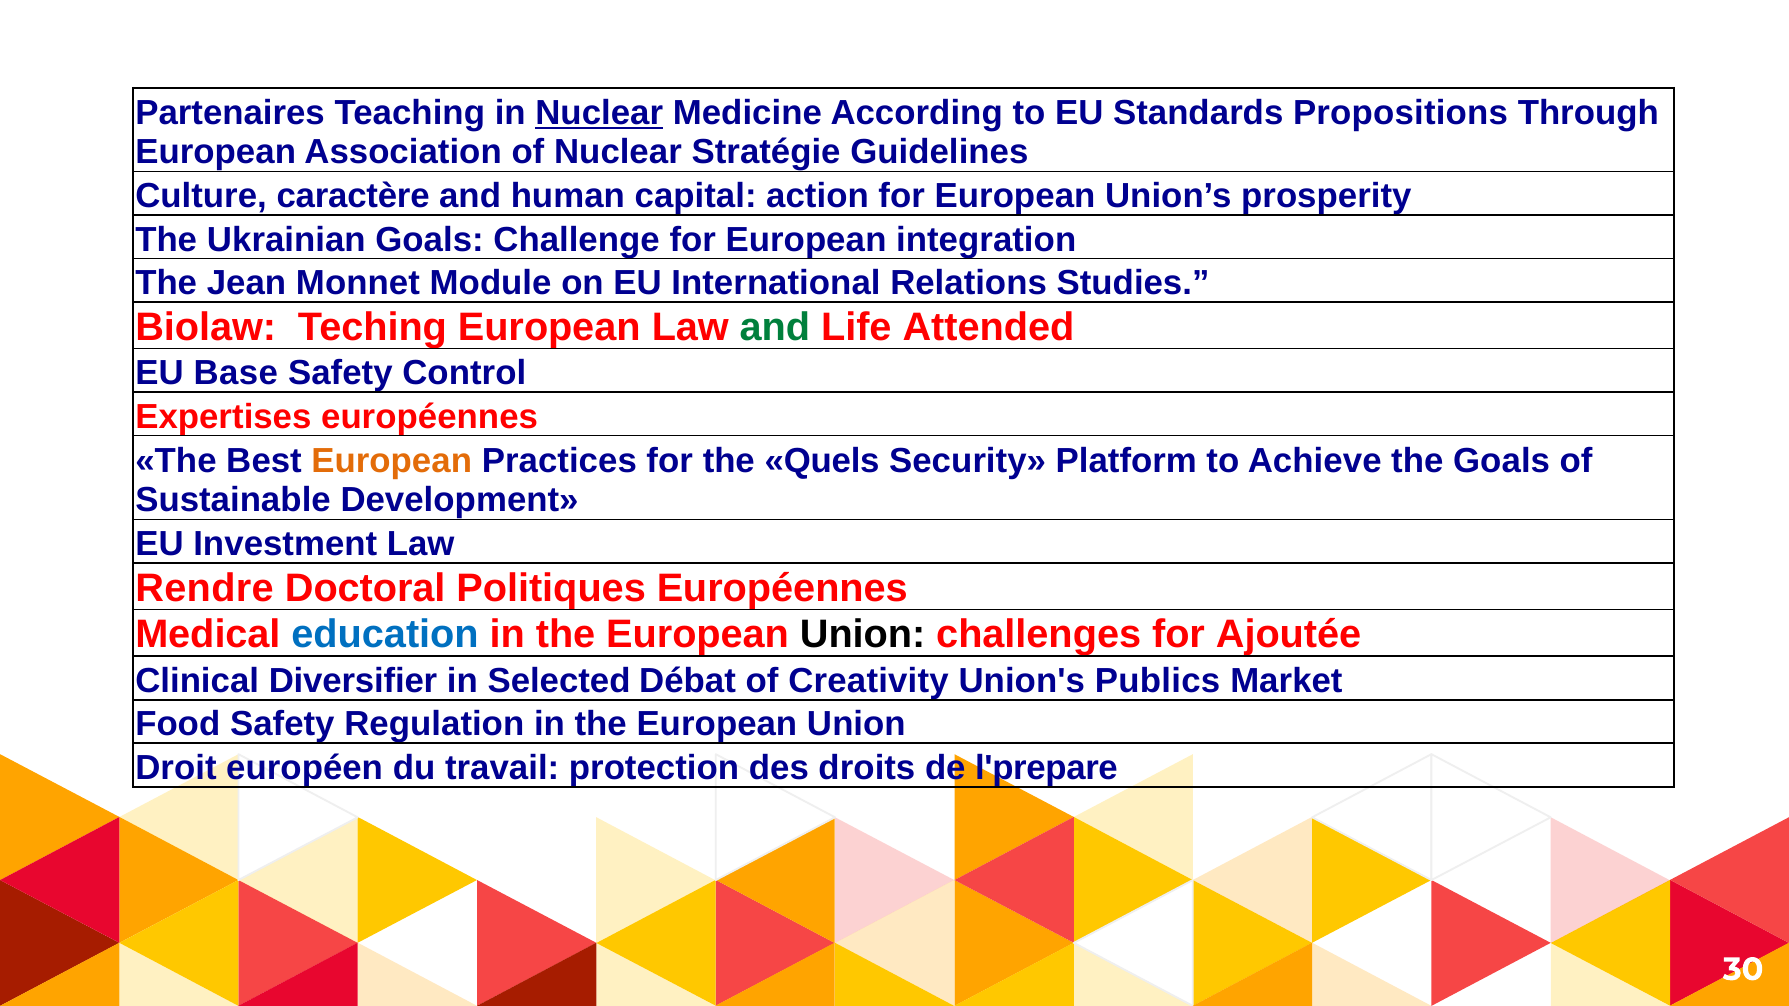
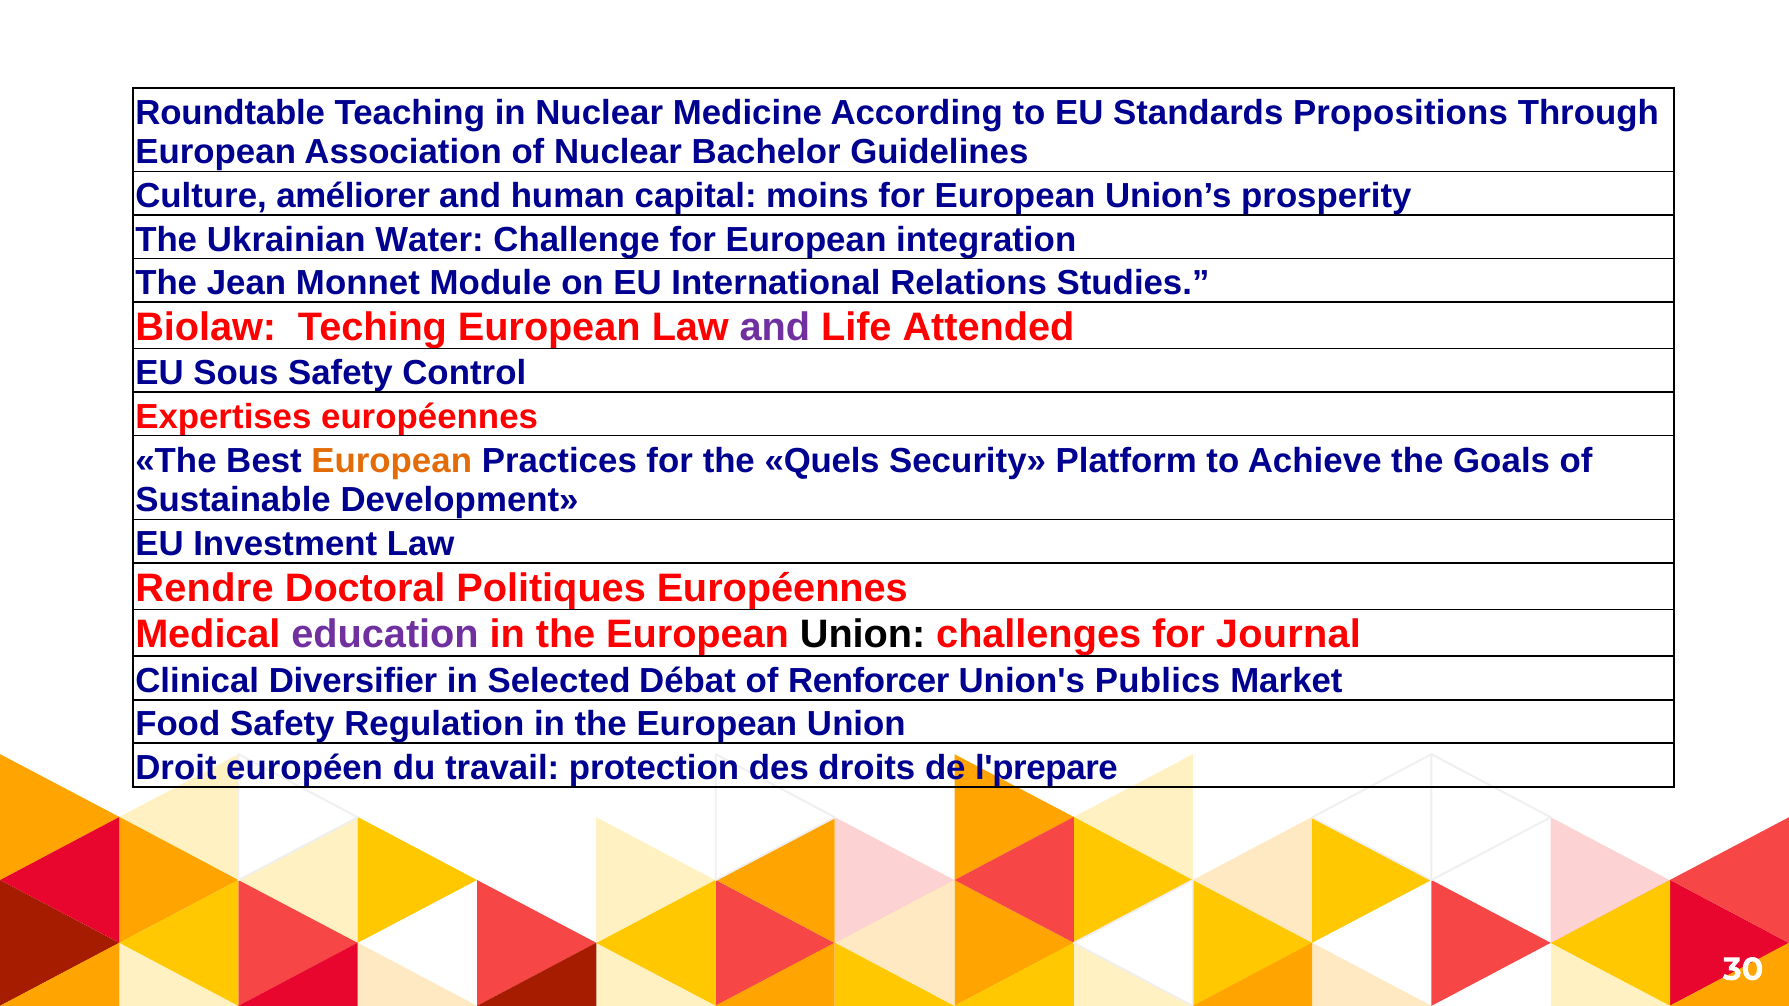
Partenaires: Partenaires -> Roundtable (230, 113)
Nuclear underline: present -> none (599, 113)
Stratégie: Stratégie -> Bachelor (766, 153)
caractère: caractère -> améliorer (353, 196)
action: action -> moins (818, 196)
Ukrainian Goals: Goals -> Water (430, 240)
and colour: green -> purple (775, 327)
Base: Base -> Sous (236, 373)
education colour: blue -> purple (385, 635)
Ajoutée: Ajoutée -> Journal (1288, 635)
Creativity: Creativity -> Renforcer (869, 681)
